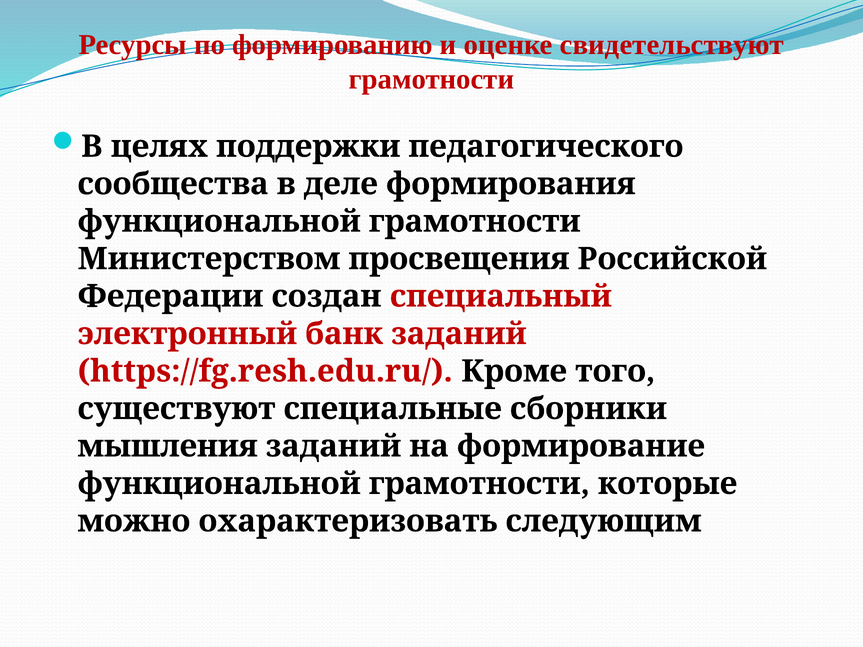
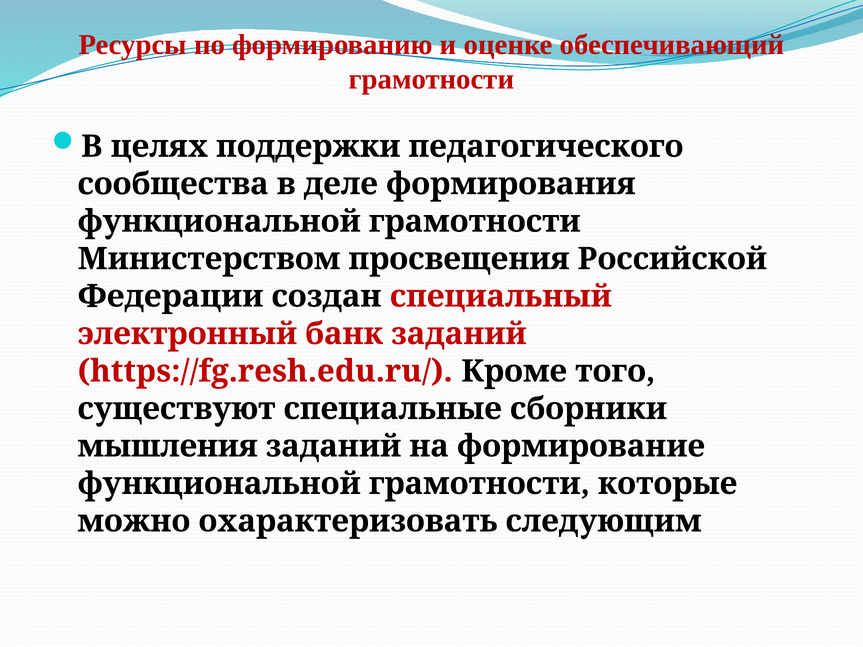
свидетельствуют: свидетельствуют -> обеспечивающий (672, 45)
